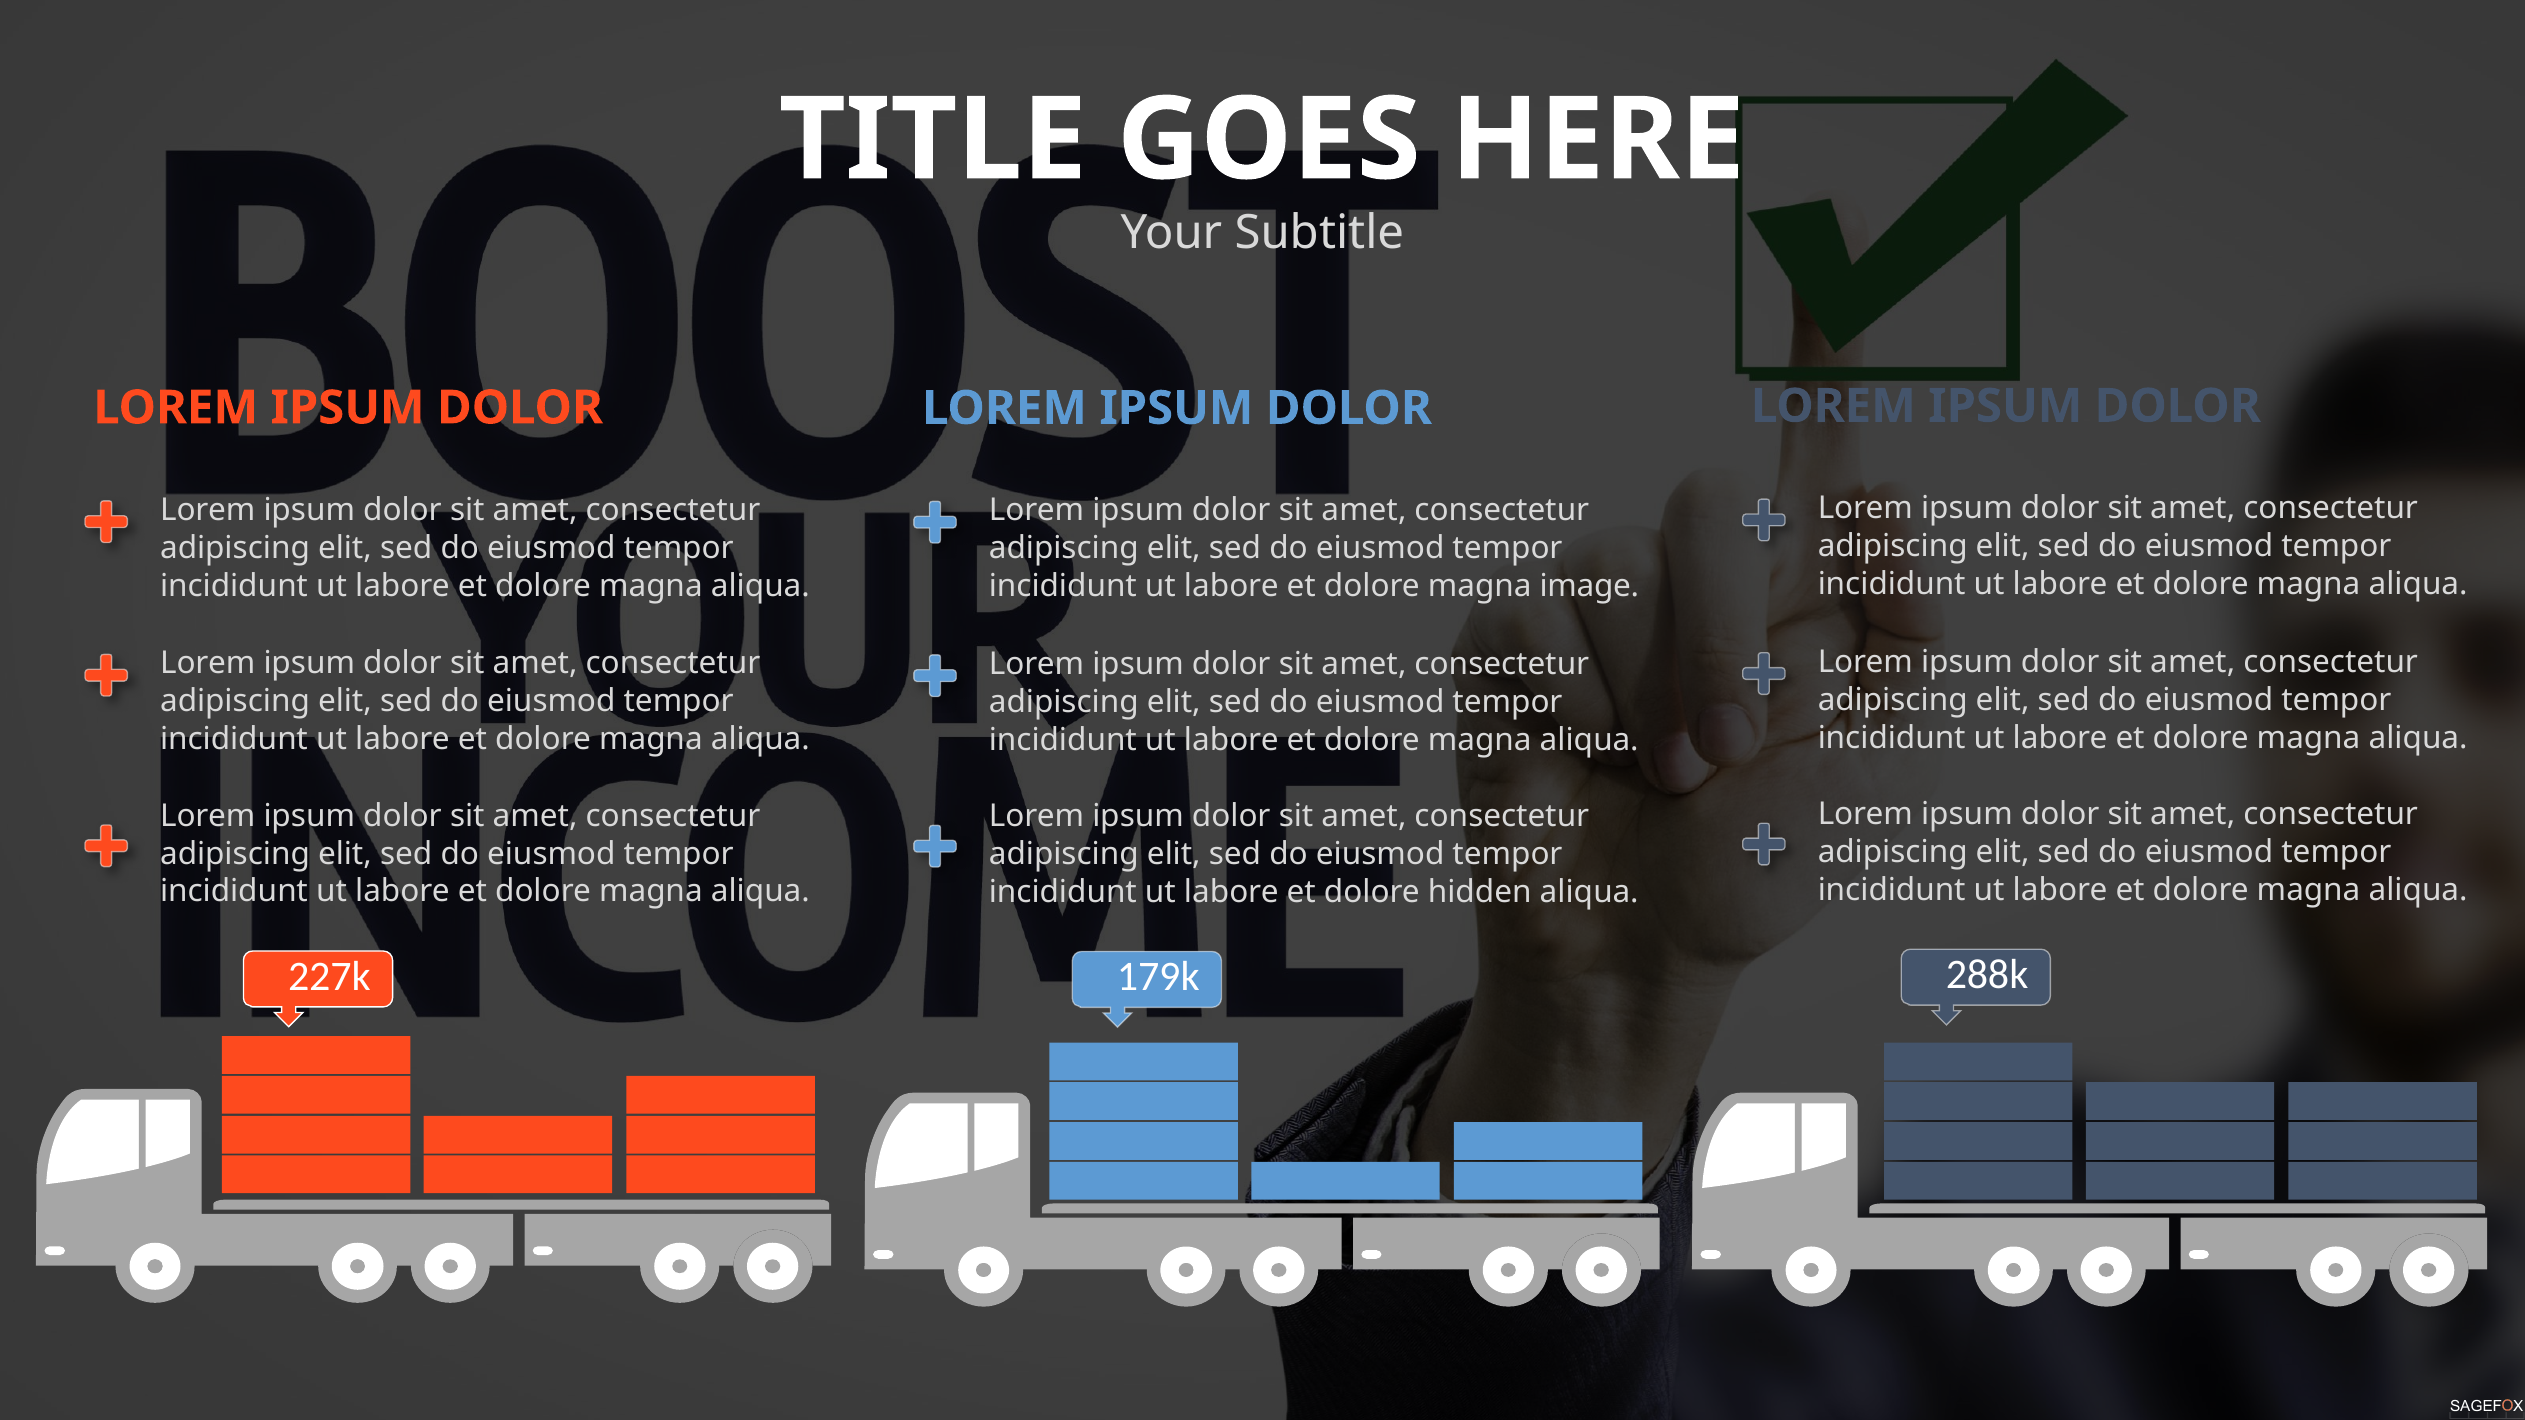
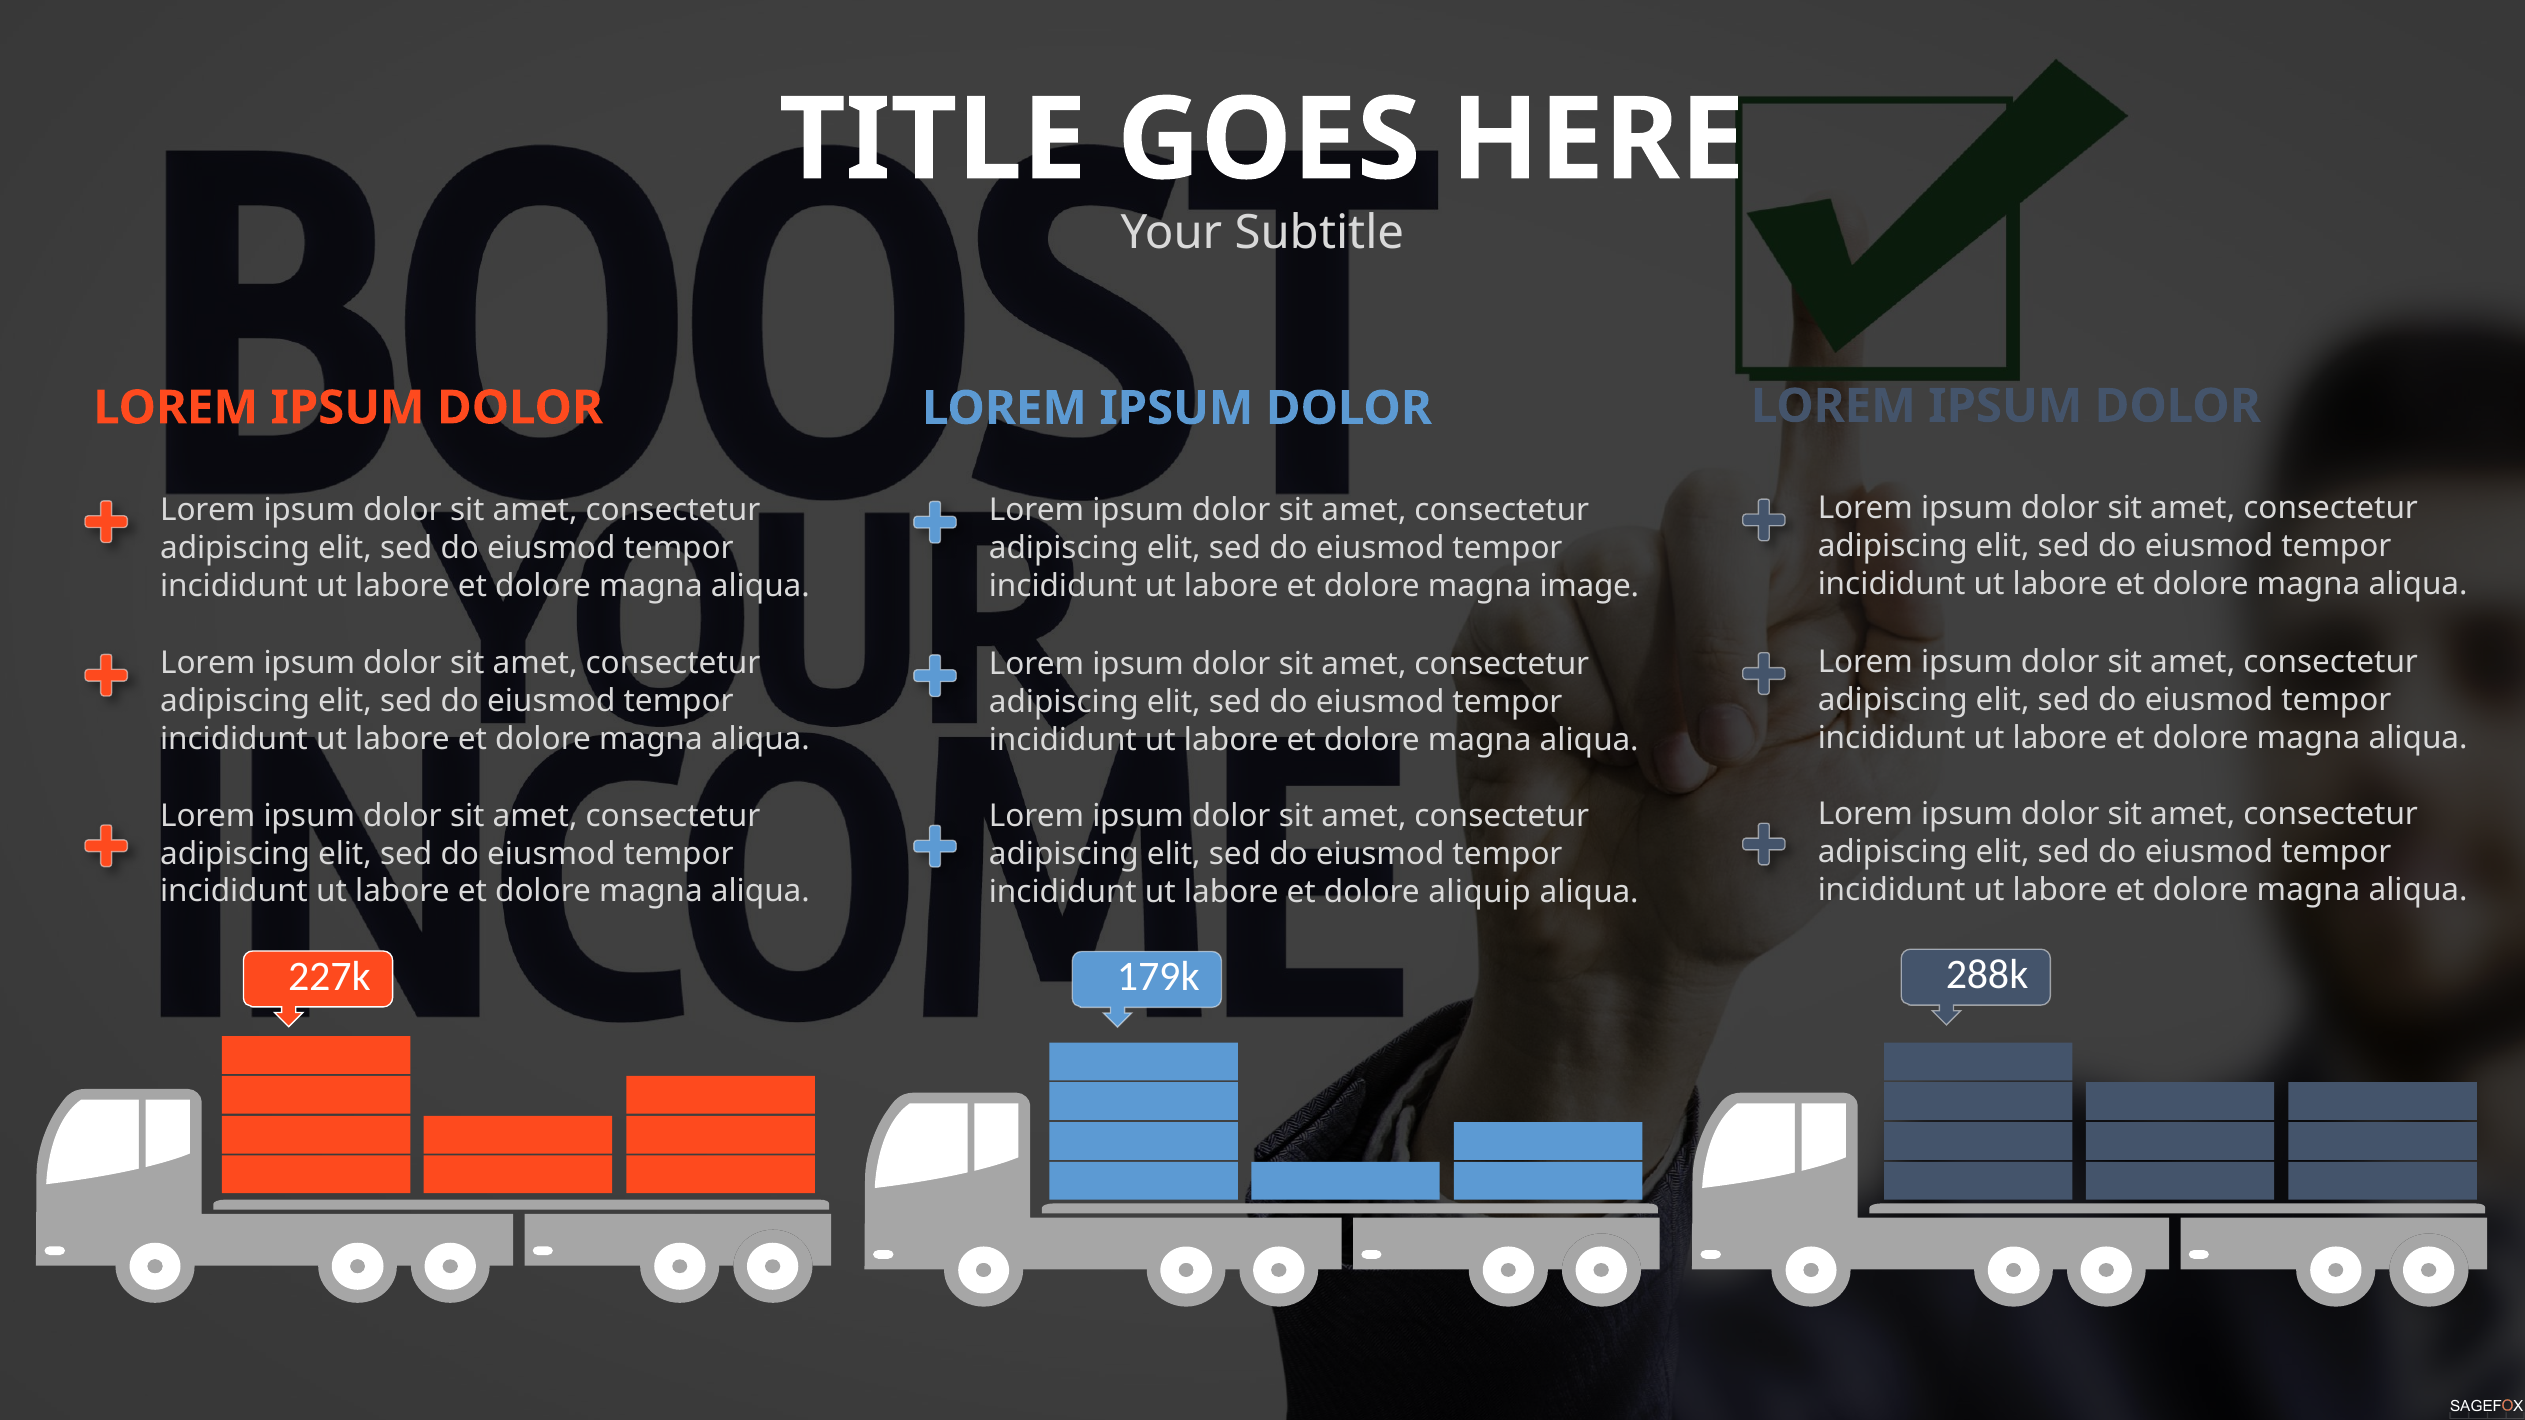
hidden: hidden -> aliquip (1480, 892)
